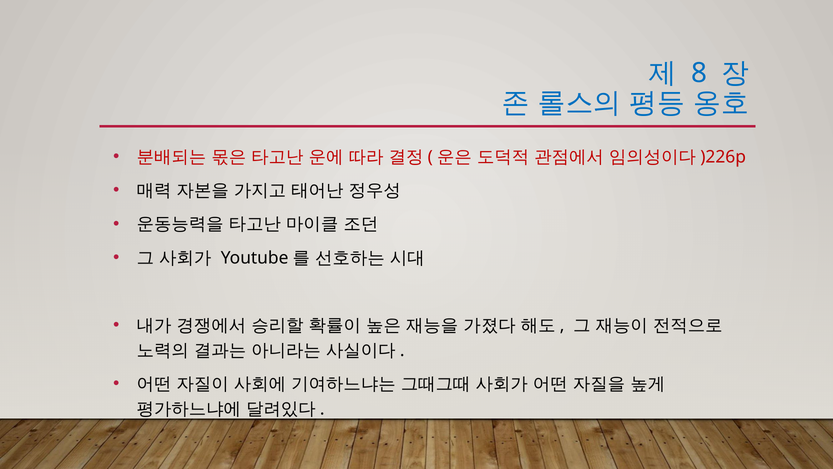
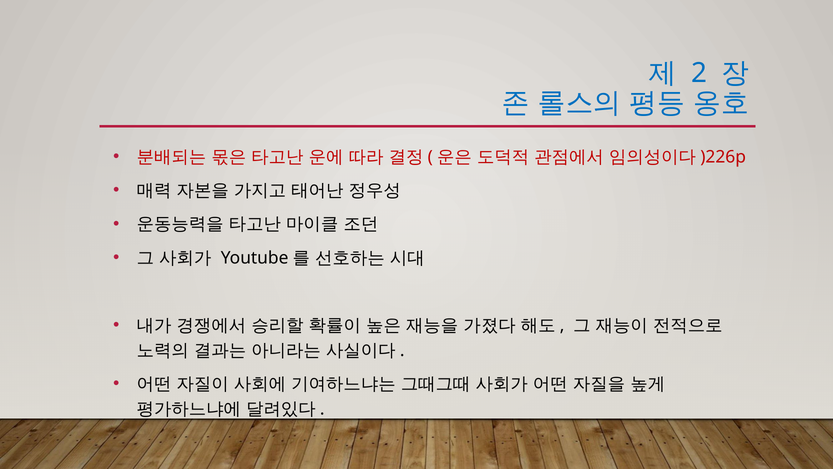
8: 8 -> 2 (699, 73)
